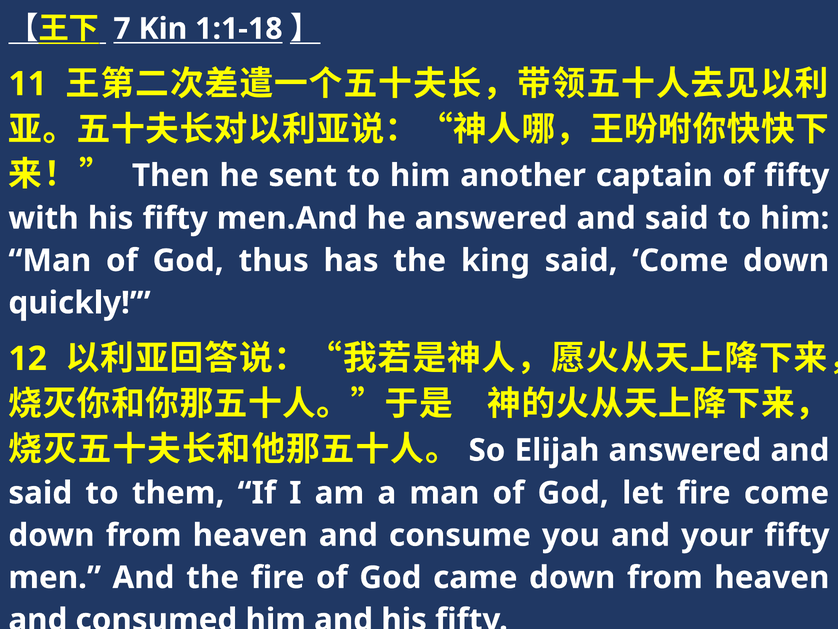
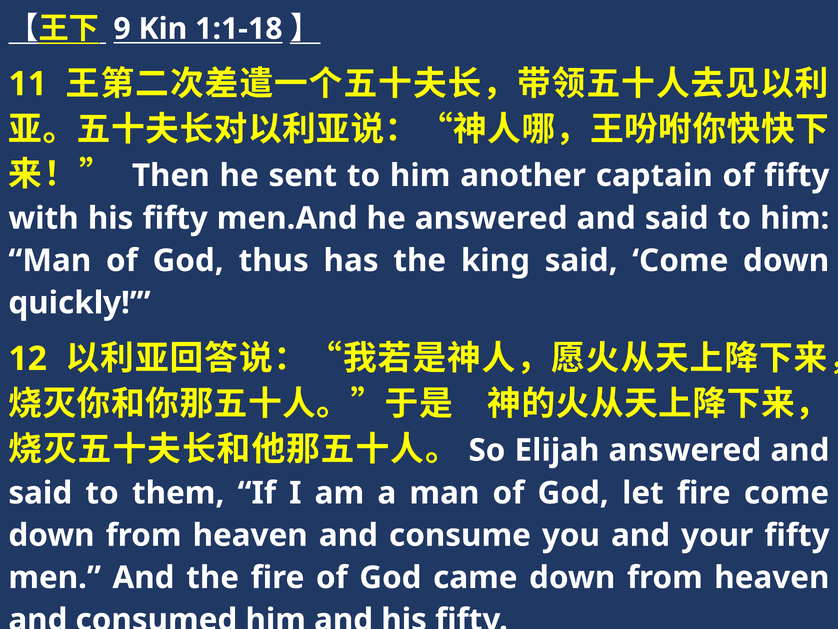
7: 7 -> 9 (122, 29)
